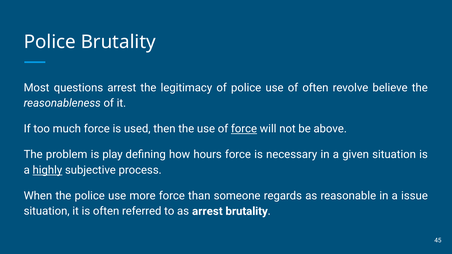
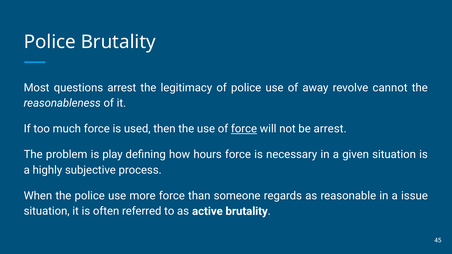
of often: often -> away (315, 88)
believe: believe -> cannot (390, 88)
be above: above -> arrest (330, 129)
highly underline: present -> none (47, 170)
as arrest: arrest -> active (207, 211)
